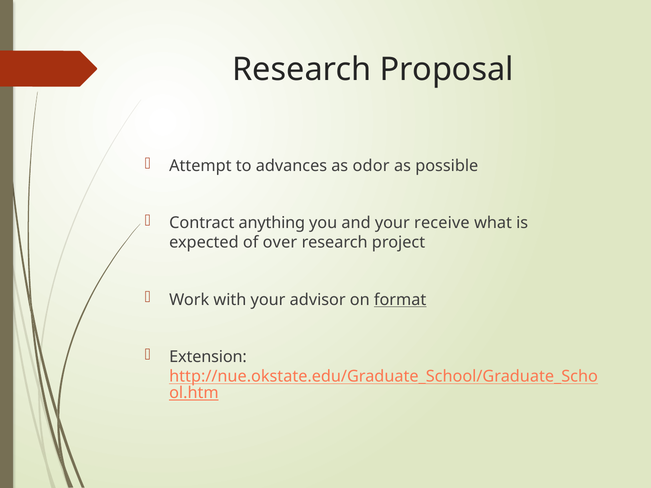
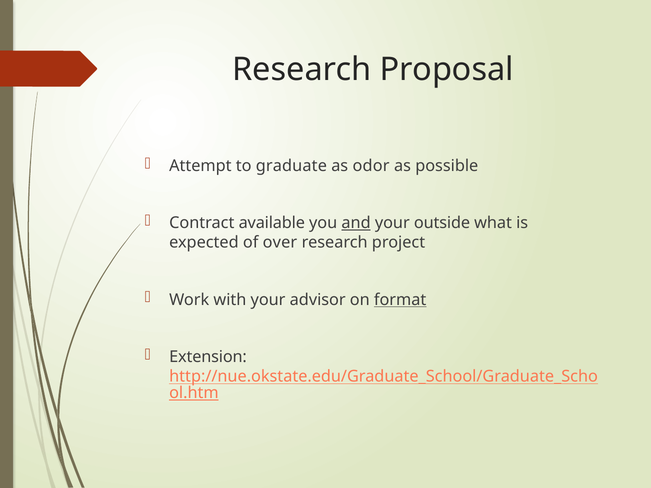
advances: advances -> graduate (291, 166)
anything: anything -> available (272, 223)
and underline: none -> present (356, 223)
receive: receive -> outside (442, 223)
